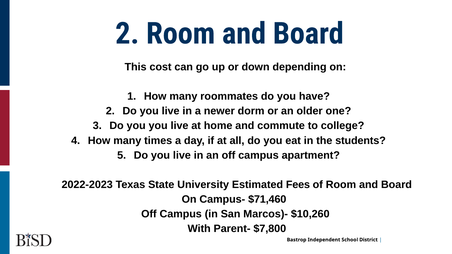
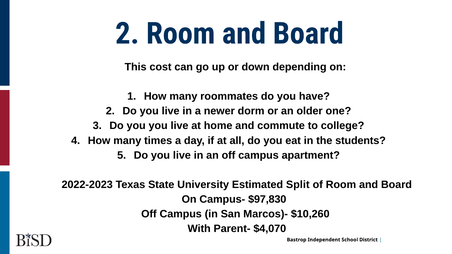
Fees: Fees -> Split (298, 185)
$71,460: $71,460 -> $97,830 (267, 200)
$7,800: $7,800 -> $4,070 (270, 229)
